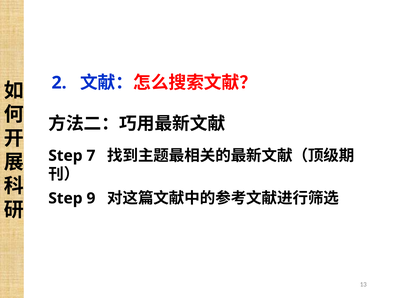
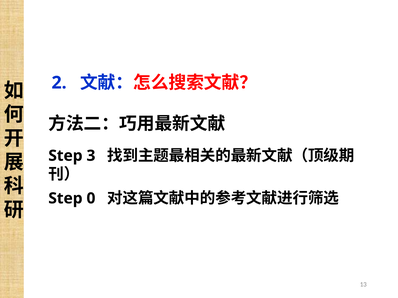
7: 7 -> 3 (91, 156)
9: 9 -> 0 (91, 199)
